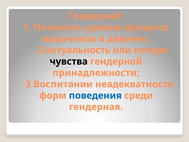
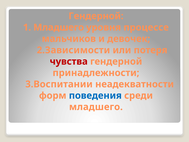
1 Понимать: Понимать -> Младшего (59, 27)
2.Актуальность: 2.Актуальность -> 2.Зависимости (73, 50)
чувства colour: black -> red (69, 61)
гендерная: гендерная -> младшего (96, 107)
